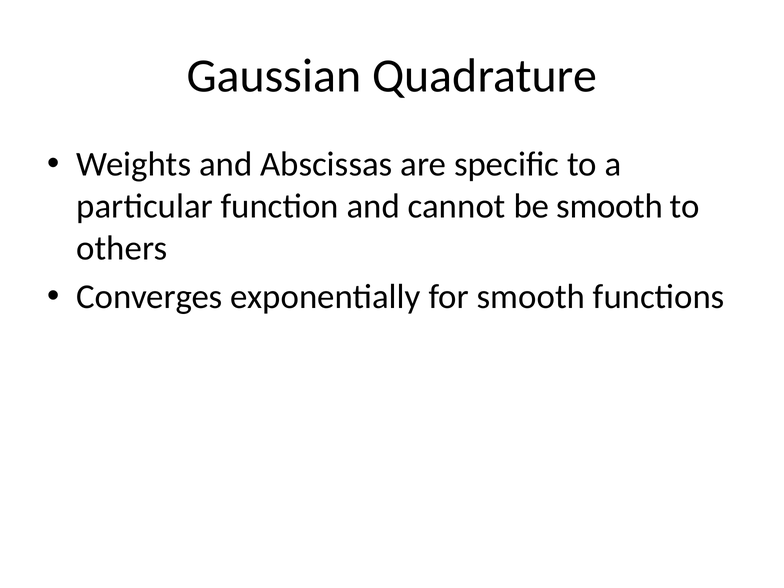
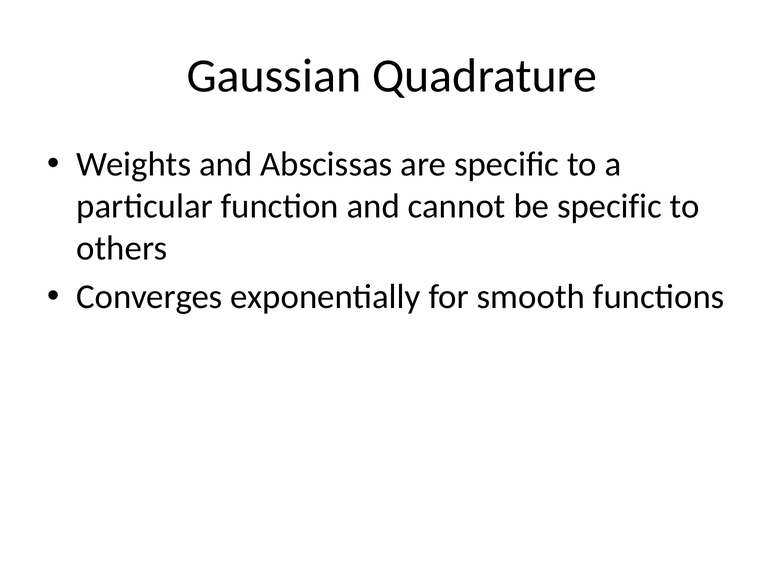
be smooth: smooth -> specific (610, 206)
